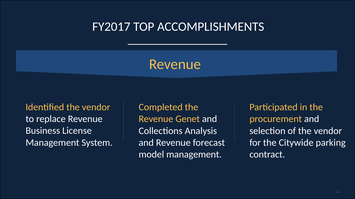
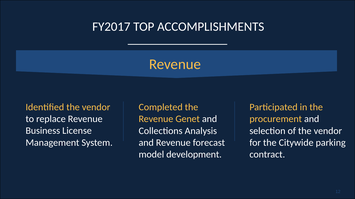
model management: management -> development (194, 155)
